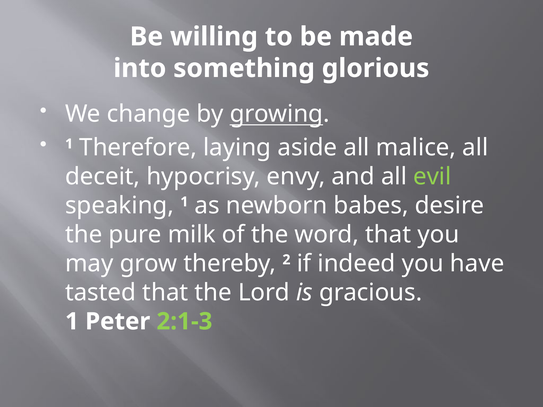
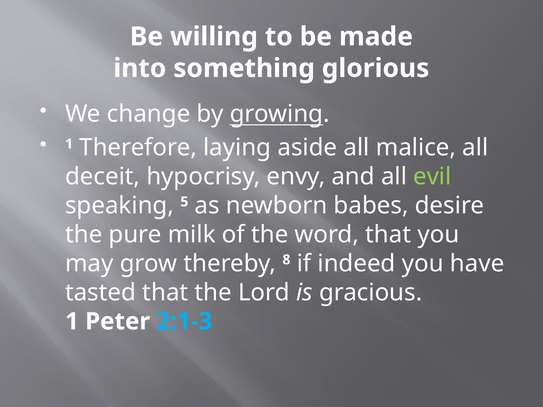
speaking 1: 1 -> 5 (184, 202)
2: 2 -> 8 (286, 260)
2:1-3 colour: light green -> light blue (184, 322)
